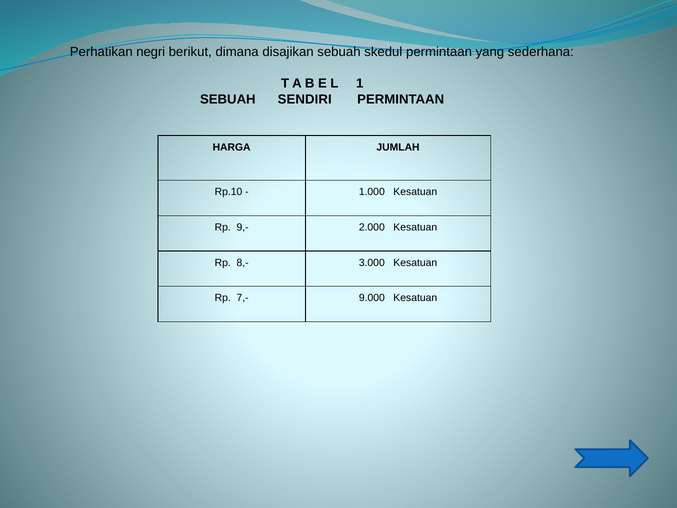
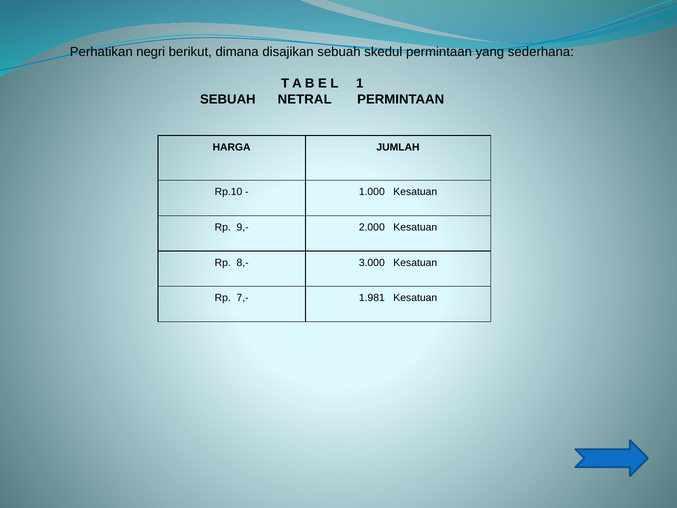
SENDIRI: SENDIRI -> NETRAL (305, 99)
9.000: 9.000 -> 1.981 (372, 298)
